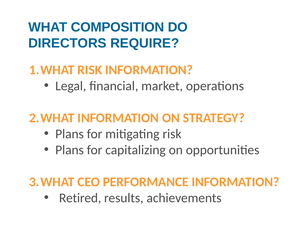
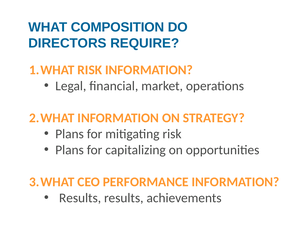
Retired: Retired -> Results (80, 198)
